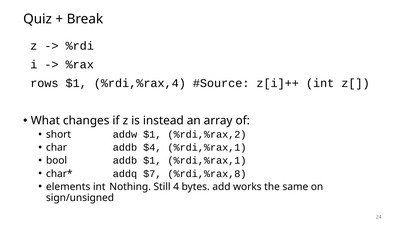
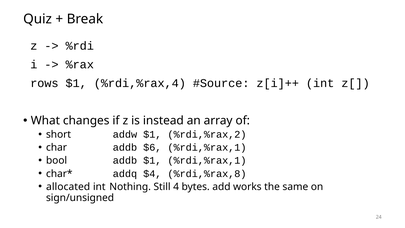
$4: $4 -> $6 (152, 147)
$7: $7 -> $4 (152, 174)
elements: elements -> allocated (68, 187)
